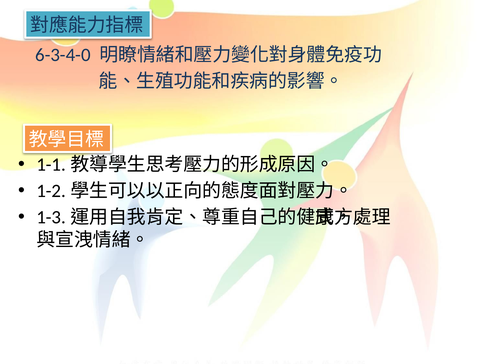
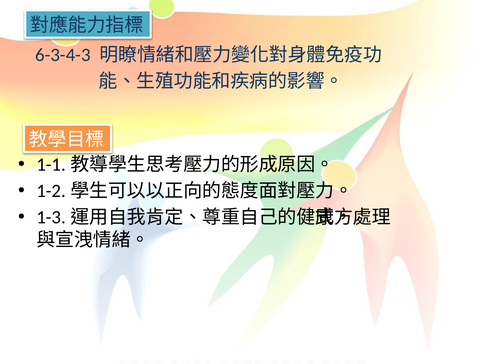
6-3-4-0: 6-3-4-0 -> 6-3-4-3 (63, 55)
